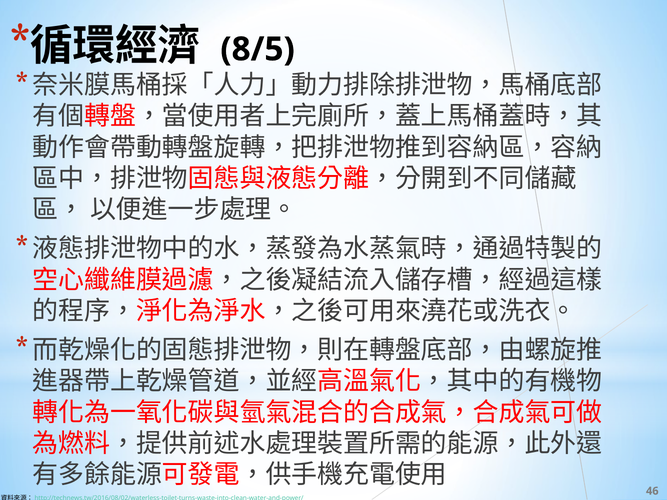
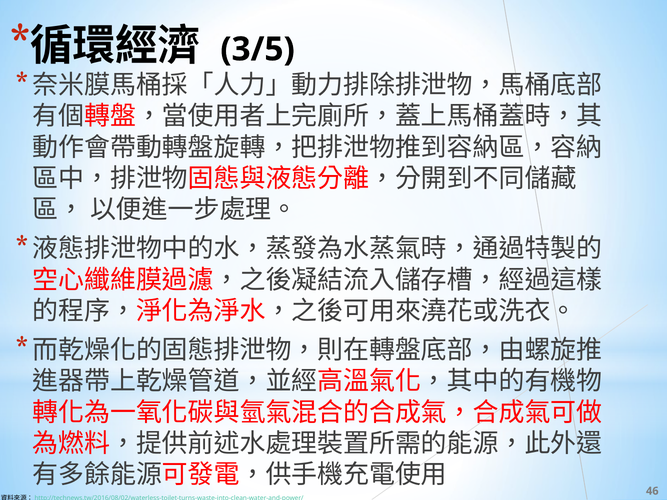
8/5: 8/5 -> 3/5 (258, 49)
